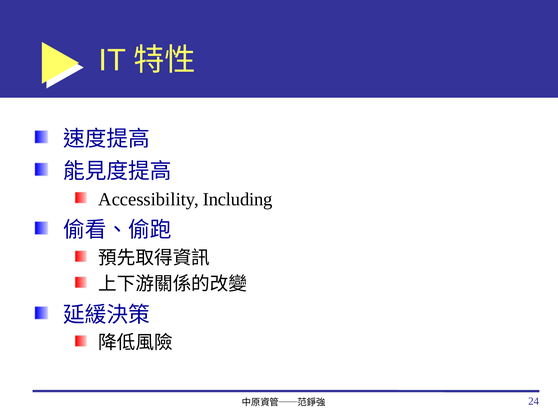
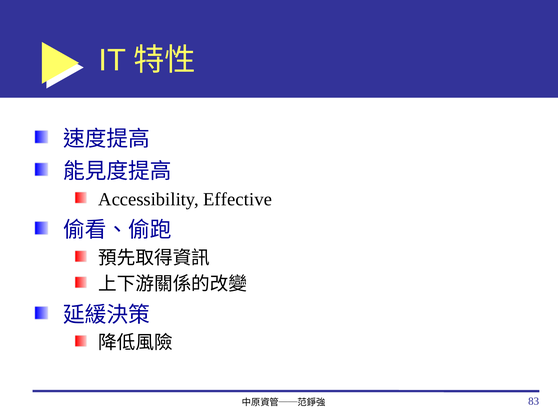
Including: Including -> Effective (238, 199)
24: 24 -> 83 (534, 401)
